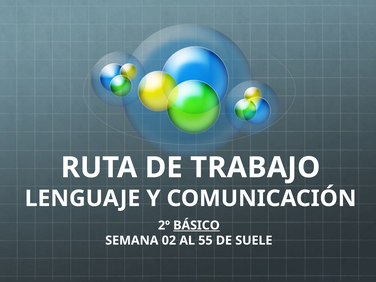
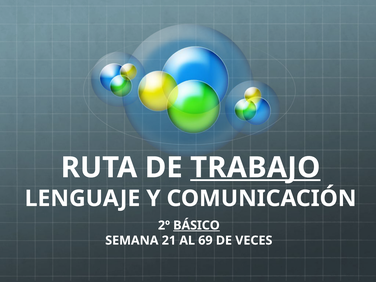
TRABAJO underline: none -> present (255, 168)
02: 02 -> 21 (169, 240)
55: 55 -> 69 (205, 240)
SUELE: SUELE -> VECES (254, 240)
